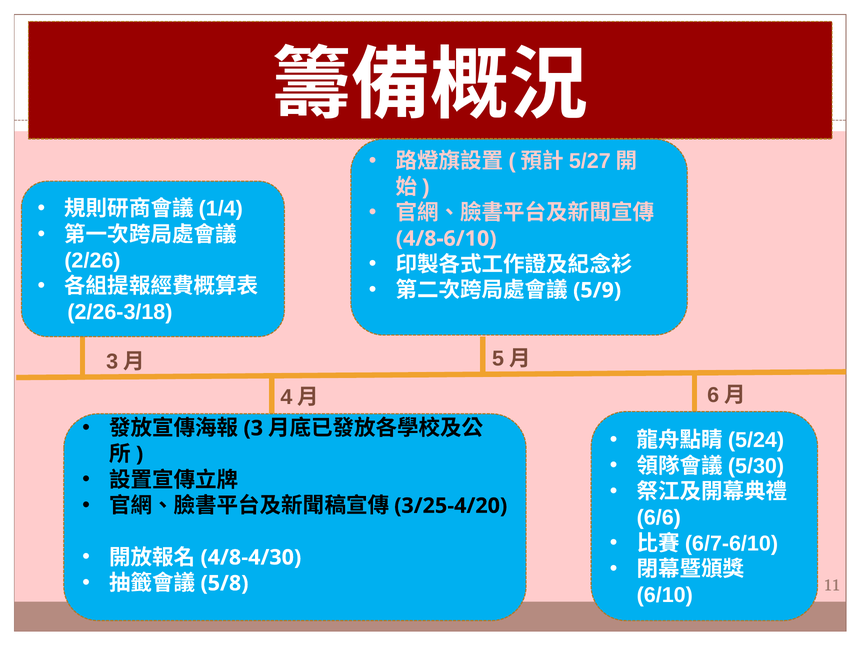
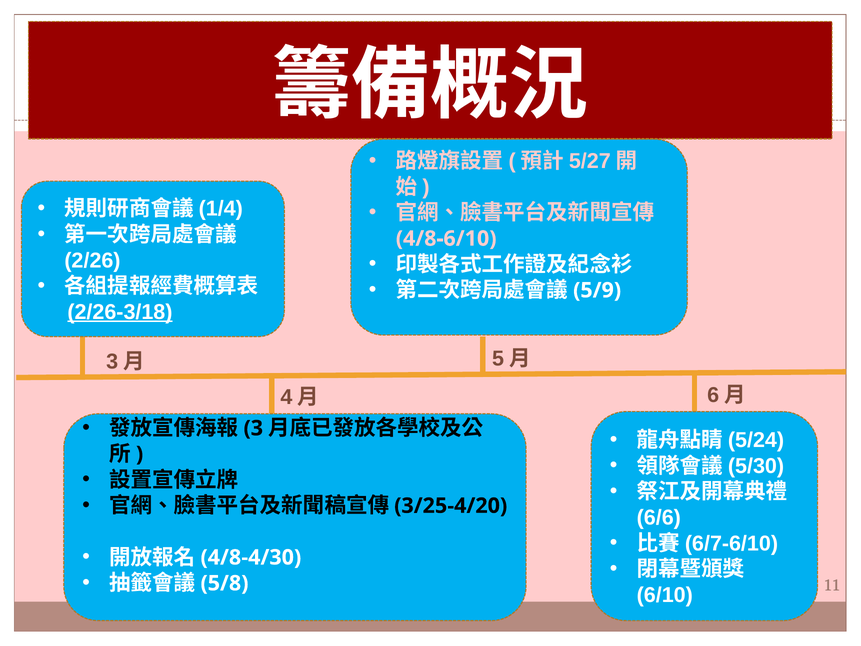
2/26-3/18 underline: none -> present (120, 312)
